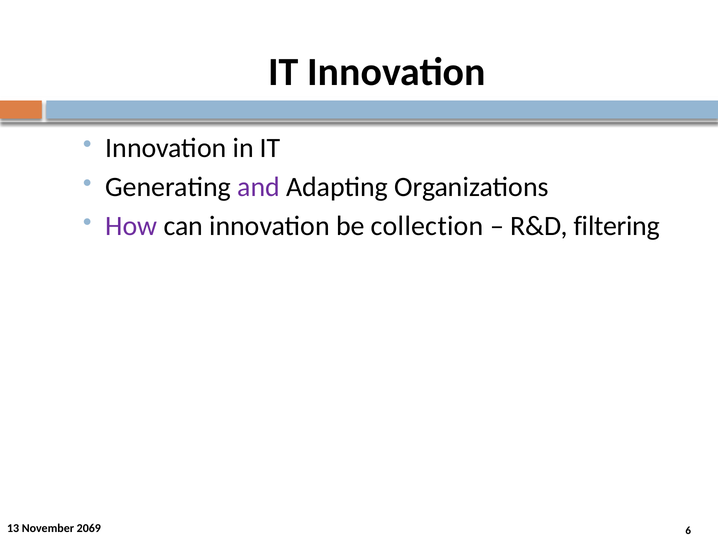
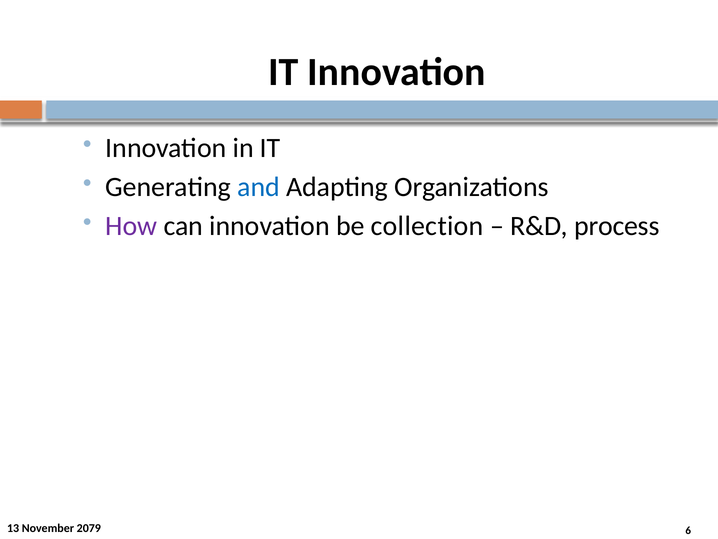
and colour: purple -> blue (258, 187)
filtering: filtering -> process (617, 226)
2069: 2069 -> 2079 (89, 528)
